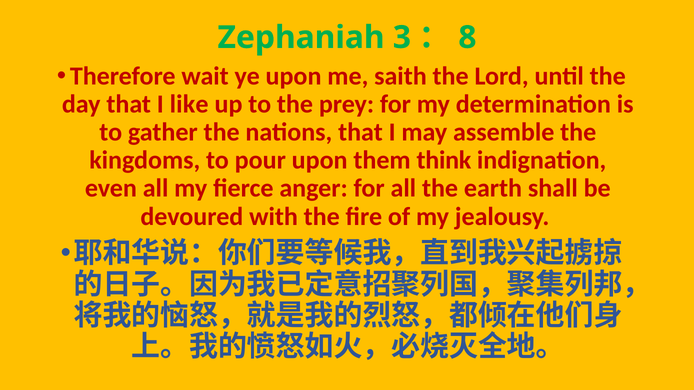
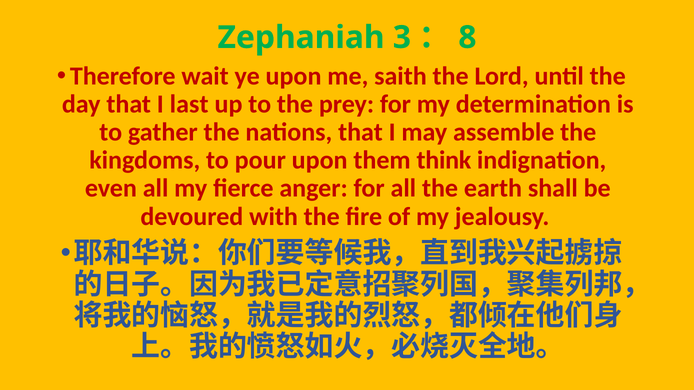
like: like -> last (189, 104)
